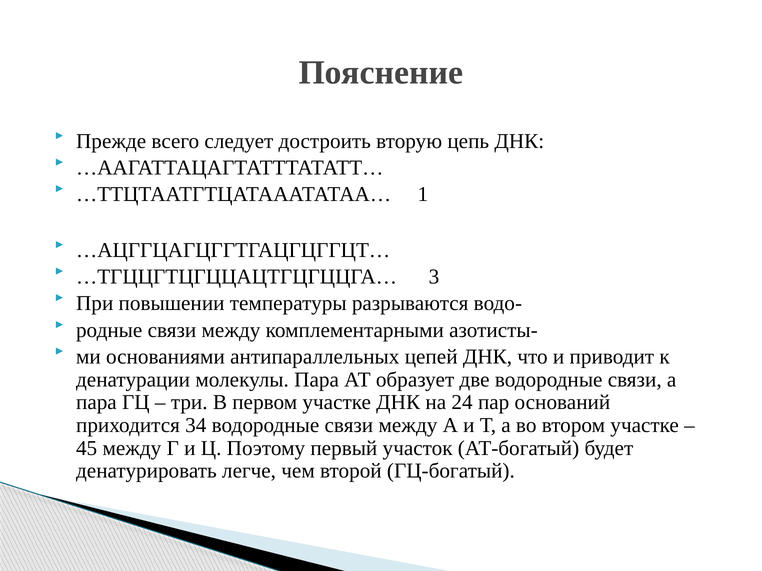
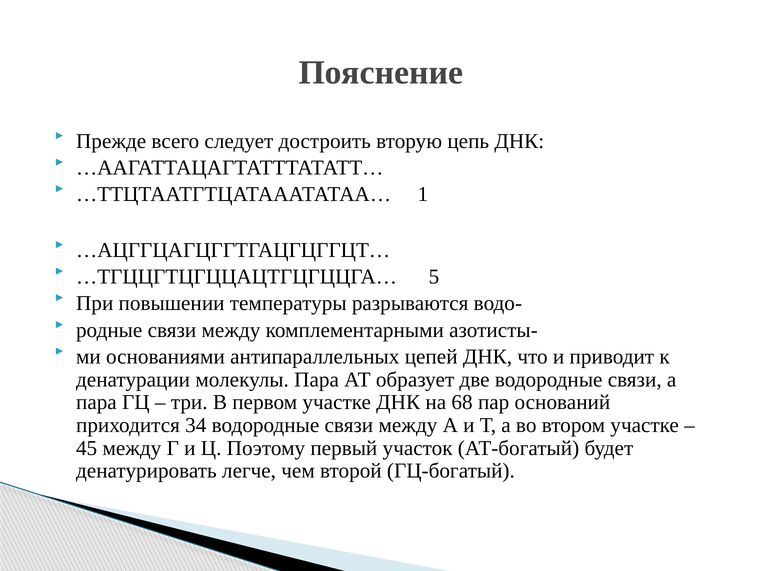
3: 3 -> 5 (434, 277)
24: 24 -> 68 (462, 403)
